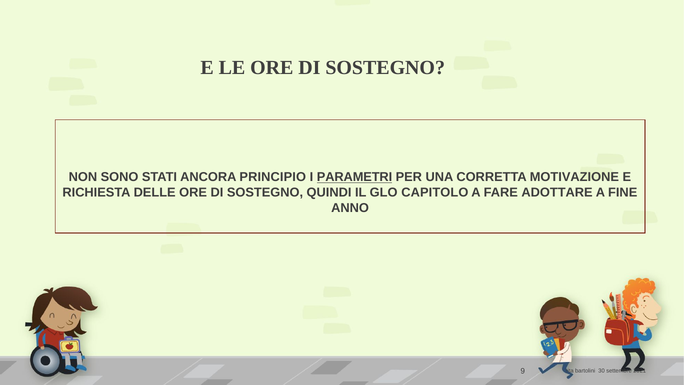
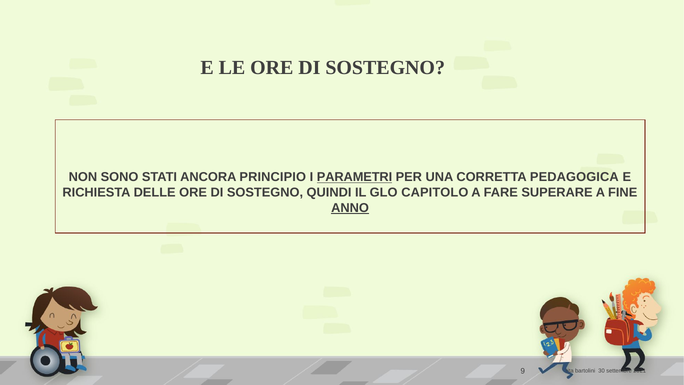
MOTIVAZIONE: MOTIVAZIONE -> PEDAGOGICA (574, 177)
ADOTTARE: ADOTTARE -> SUPERARE (557, 193)
ANNO underline: none -> present (350, 208)
